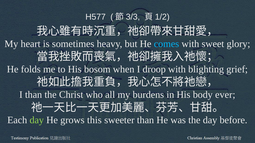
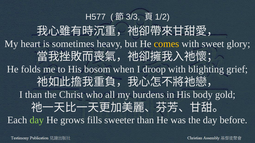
comes colour: light blue -> yellow (166, 44)
ever: ever -> gold (225, 95)
this: this -> fills (94, 120)
